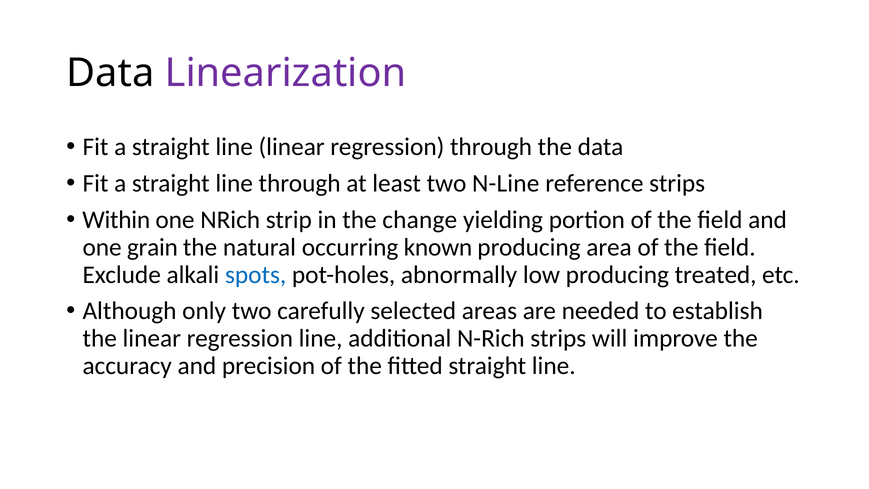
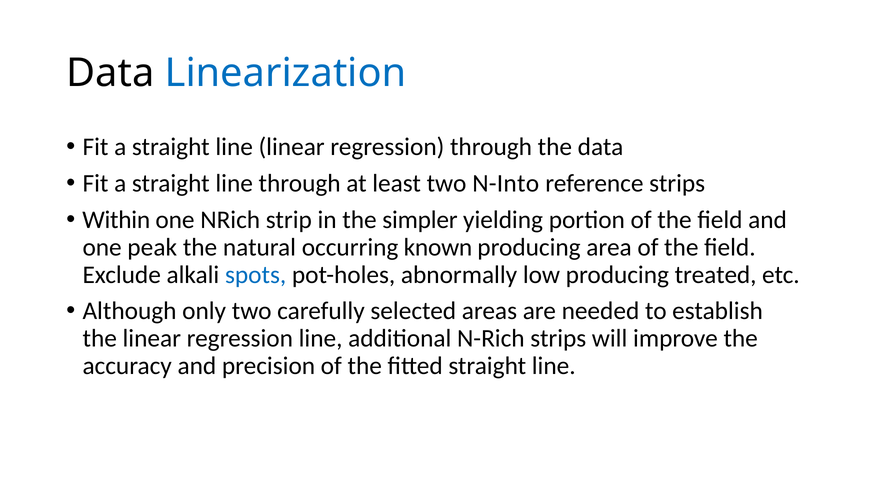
Linearization colour: purple -> blue (286, 73)
N-Line: N-Line -> N-Into (506, 183)
change: change -> simpler (420, 220)
grain: grain -> peak (152, 247)
